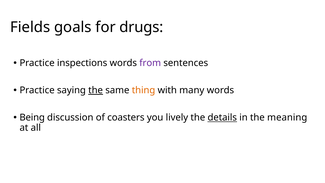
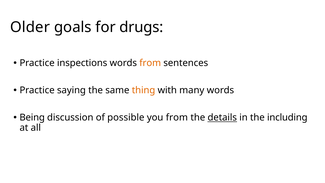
Fields: Fields -> Older (30, 27)
from colour: purple -> orange (150, 63)
the underline: present -> none (96, 90)
coasters: coasters -> possible (126, 117)
you lively: lively -> from (177, 117)
meaning: meaning -> including (287, 117)
